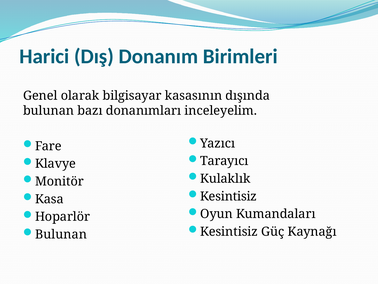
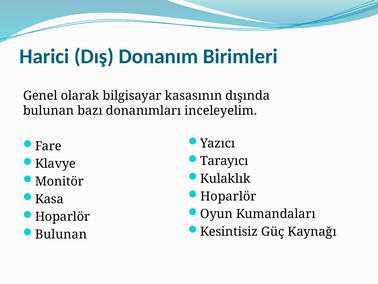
Kesintisiz: Kesintisiz -> Hoparlör (228, 196)
